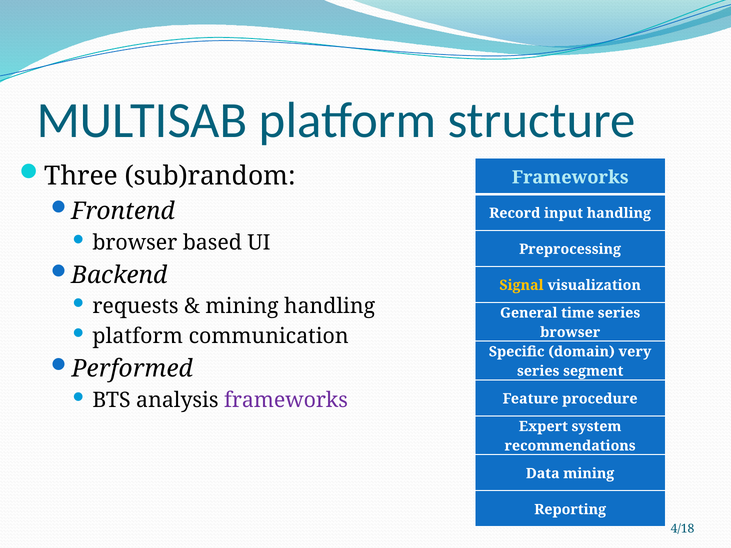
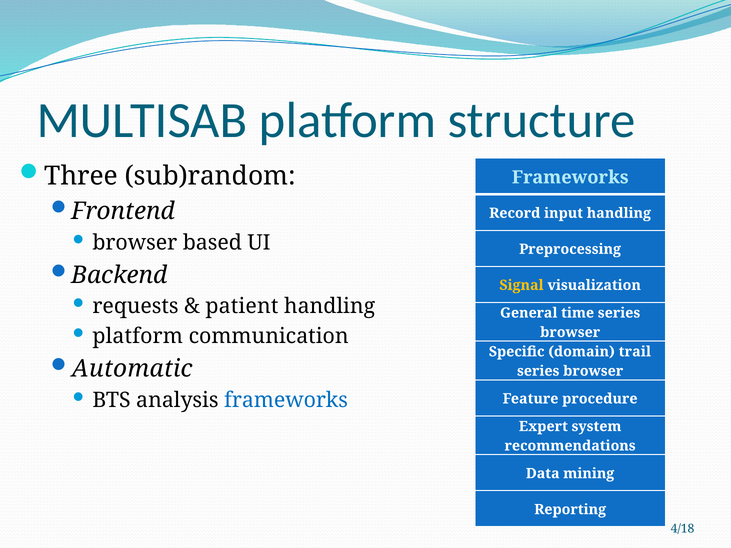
mining: mining -> patient (242, 307)
very: very -> trail (635, 352)
Performed: Performed -> Automatic (132, 369)
segment: segment -> browser (593, 371)
frameworks colour: purple -> blue (286, 400)
